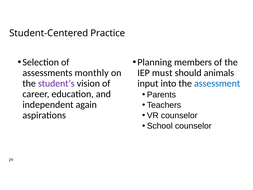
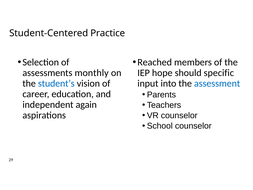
Planning: Planning -> Reached (155, 62)
must: must -> hope (162, 73)
animals: animals -> specific (219, 73)
student’s colour: purple -> blue (56, 83)
